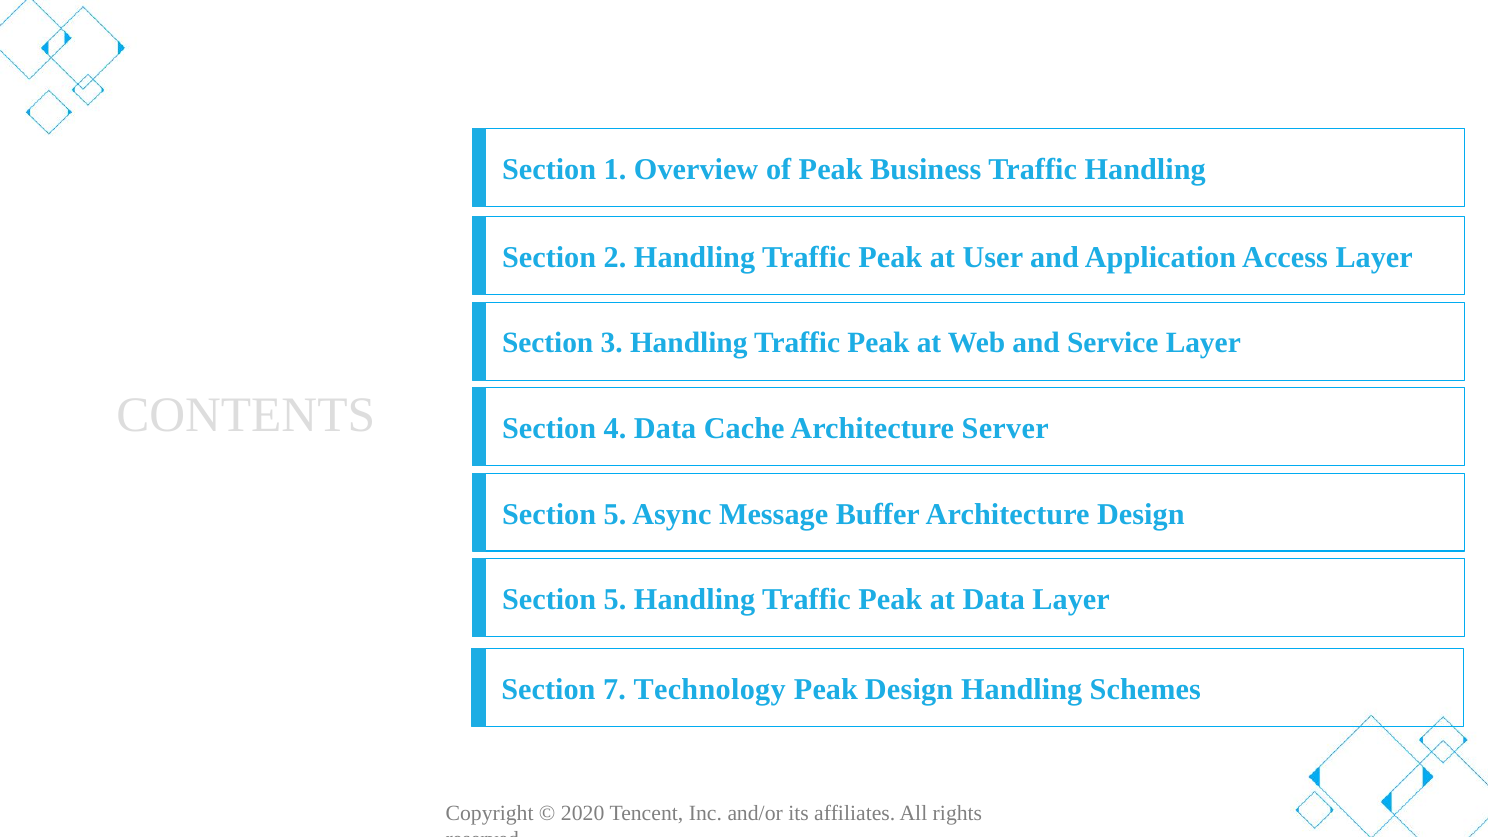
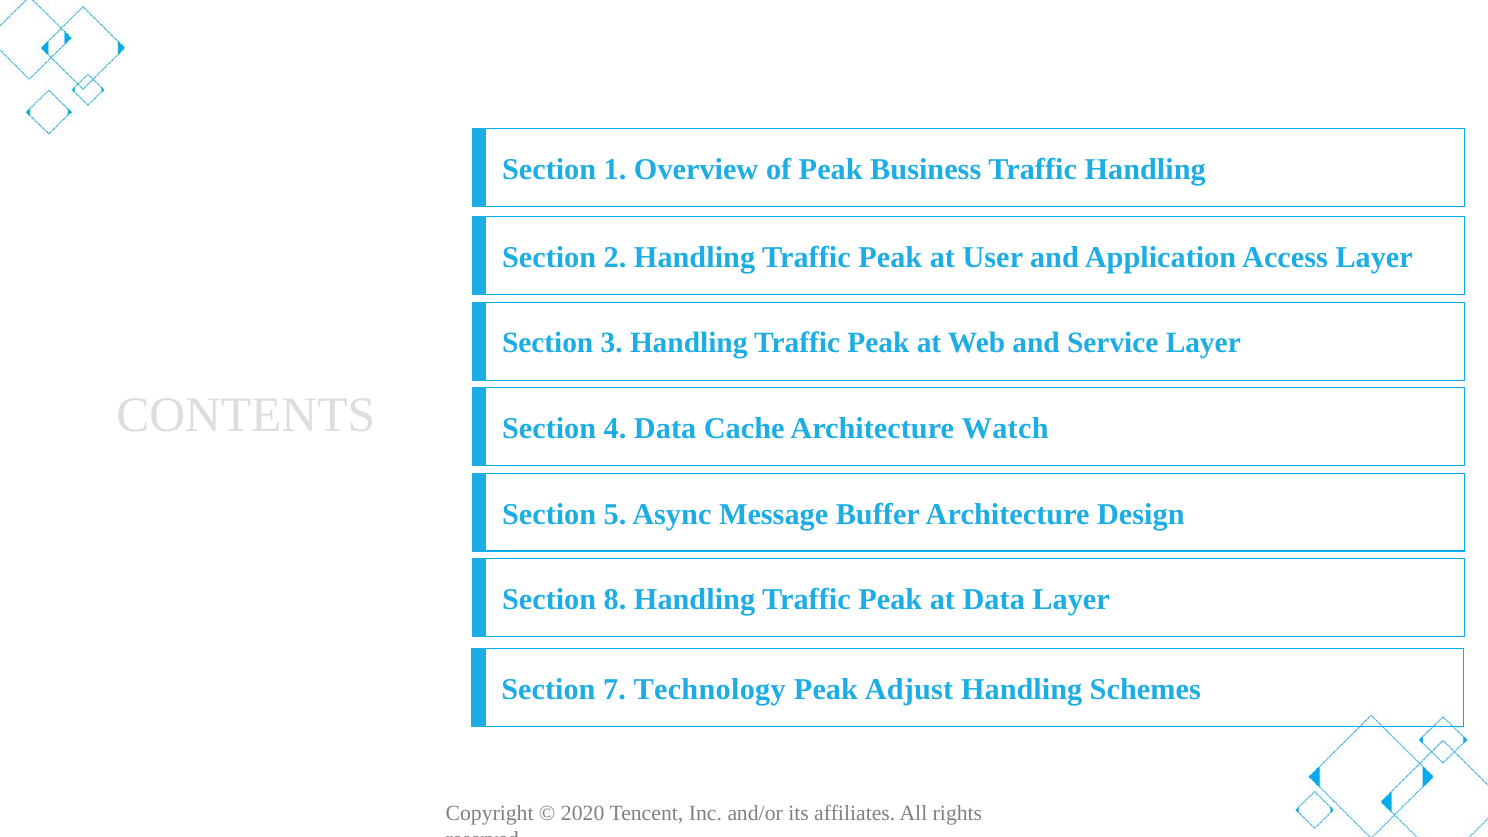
Server: Server -> Watch (1005, 429)
5: 5 -> 8 (615, 600)
Peak Design: Design -> Adjust (909, 689)
